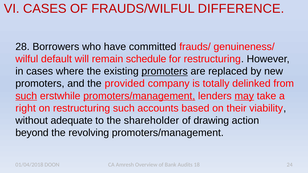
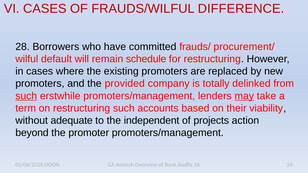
genuineness/: genuineness/ -> procurement/ (244, 47)
promoters underline: present -> none (165, 71)
promoters/management underline: present -> none (139, 96)
right: right -> term (26, 108)
shareholder: shareholder -> independent (152, 121)
drawing: drawing -> projects (211, 121)
revolving: revolving -> promoter (89, 133)
